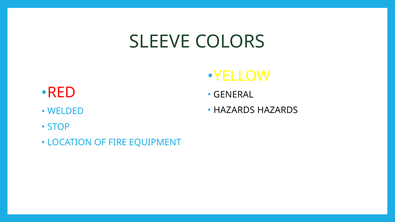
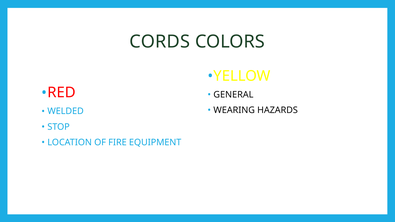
SLEEVE: SLEEVE -> CORDS (160, 42)
HAZARDS: HAZARDS -> WEARING (234, 110)
